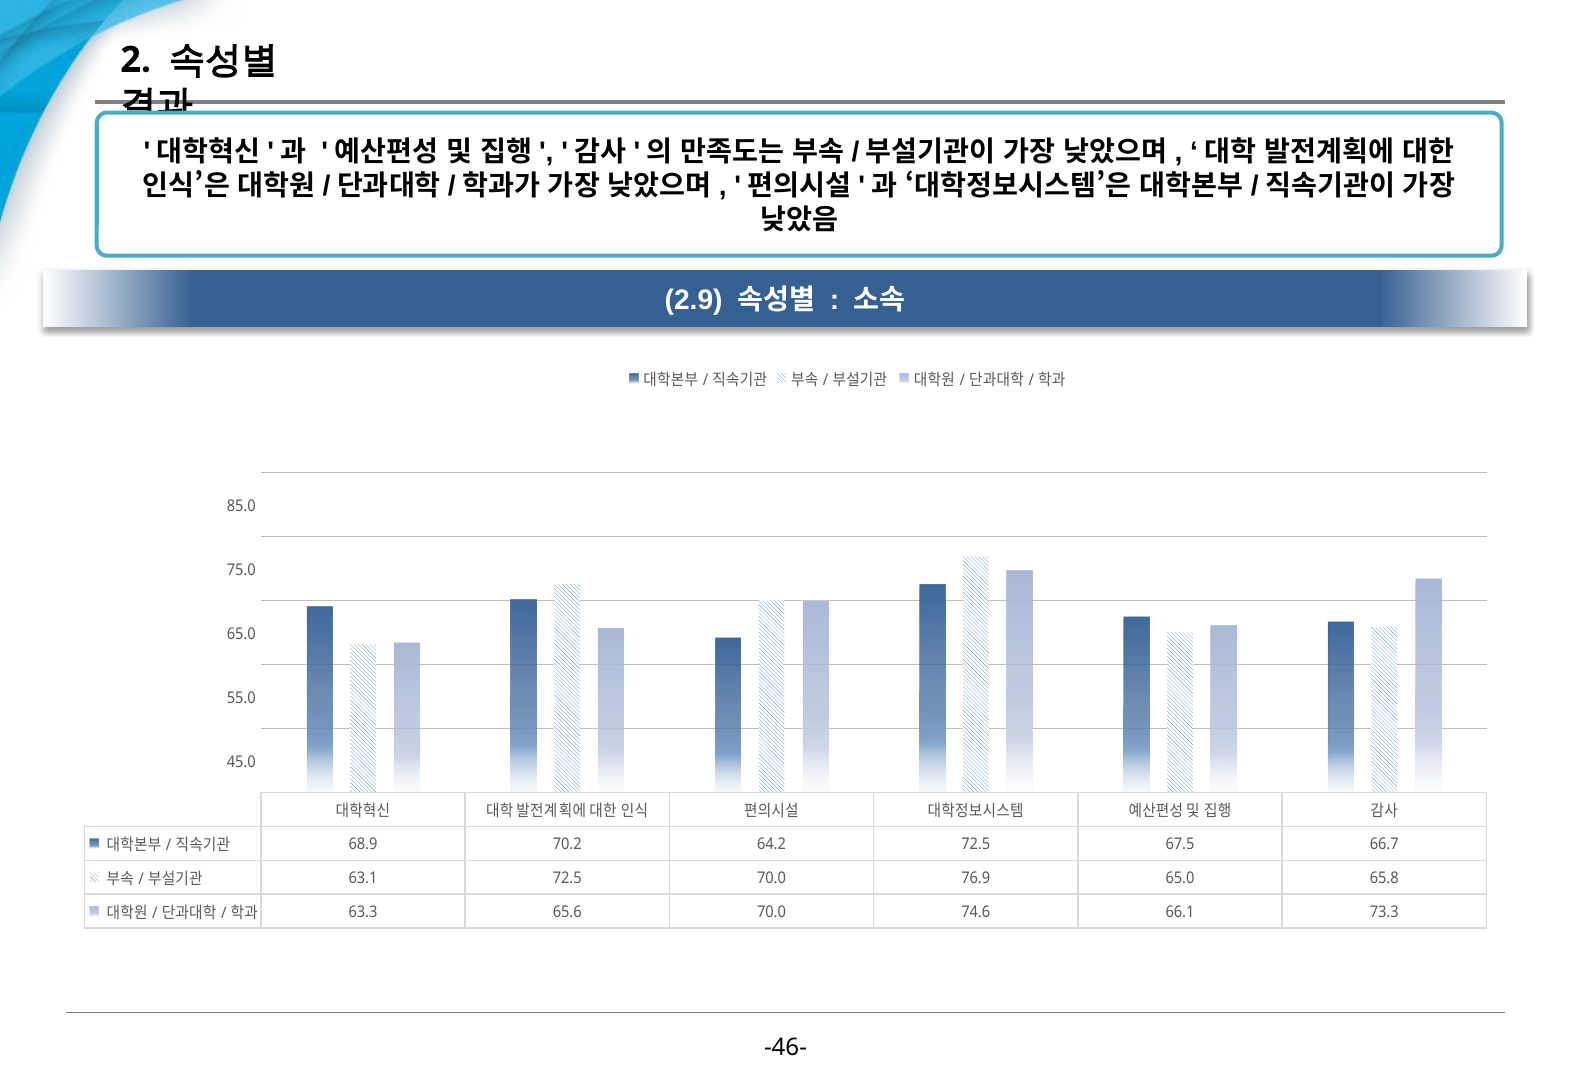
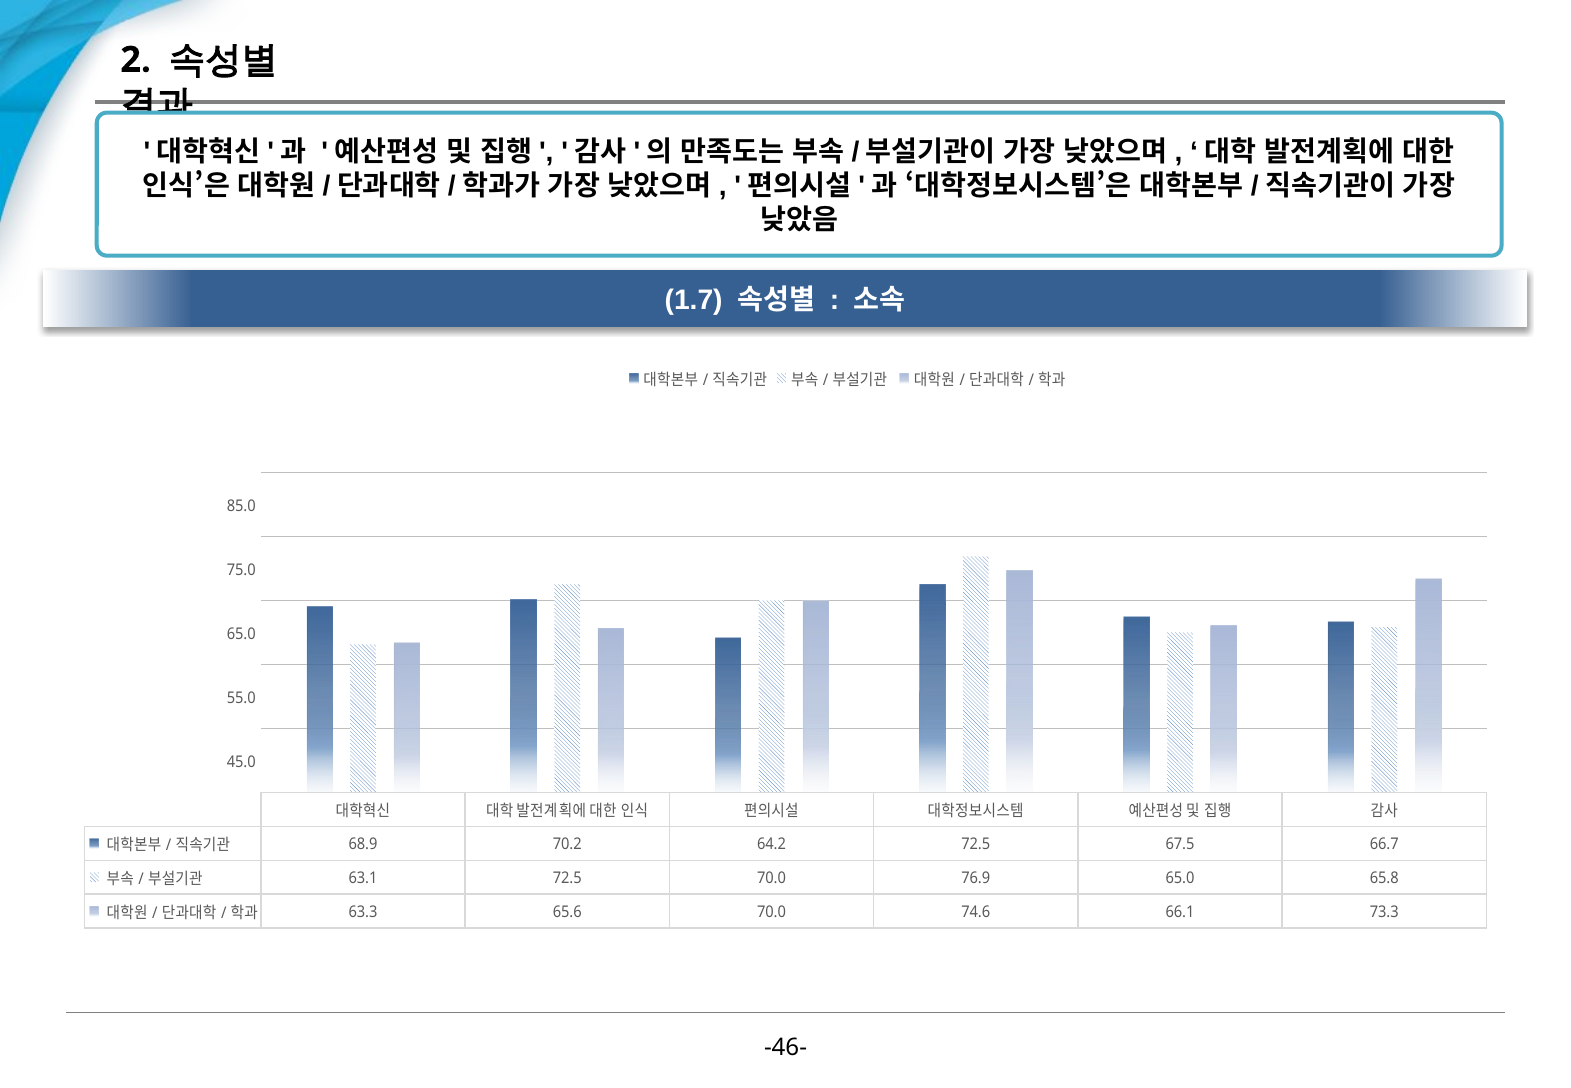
2.9: 2.9 -> 1.7 (694, 300)
